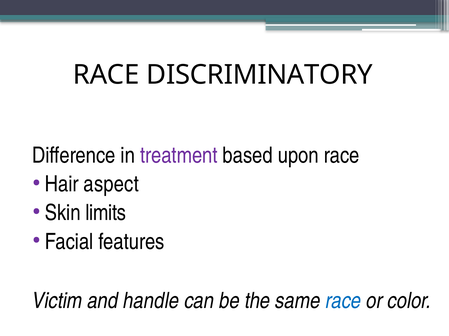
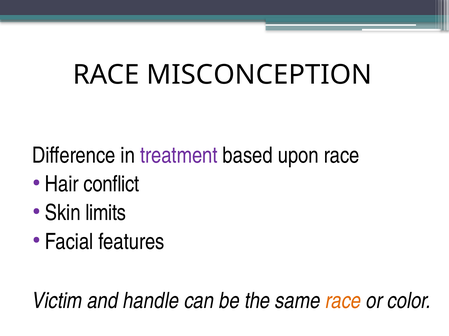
DISCRIMINATORY: DISCRIMINATORY -> MISCONCEPTION (259, 75)
aspect: aspect -> conflict (111, 185)
race colour: blue -> orange (343, 302)
